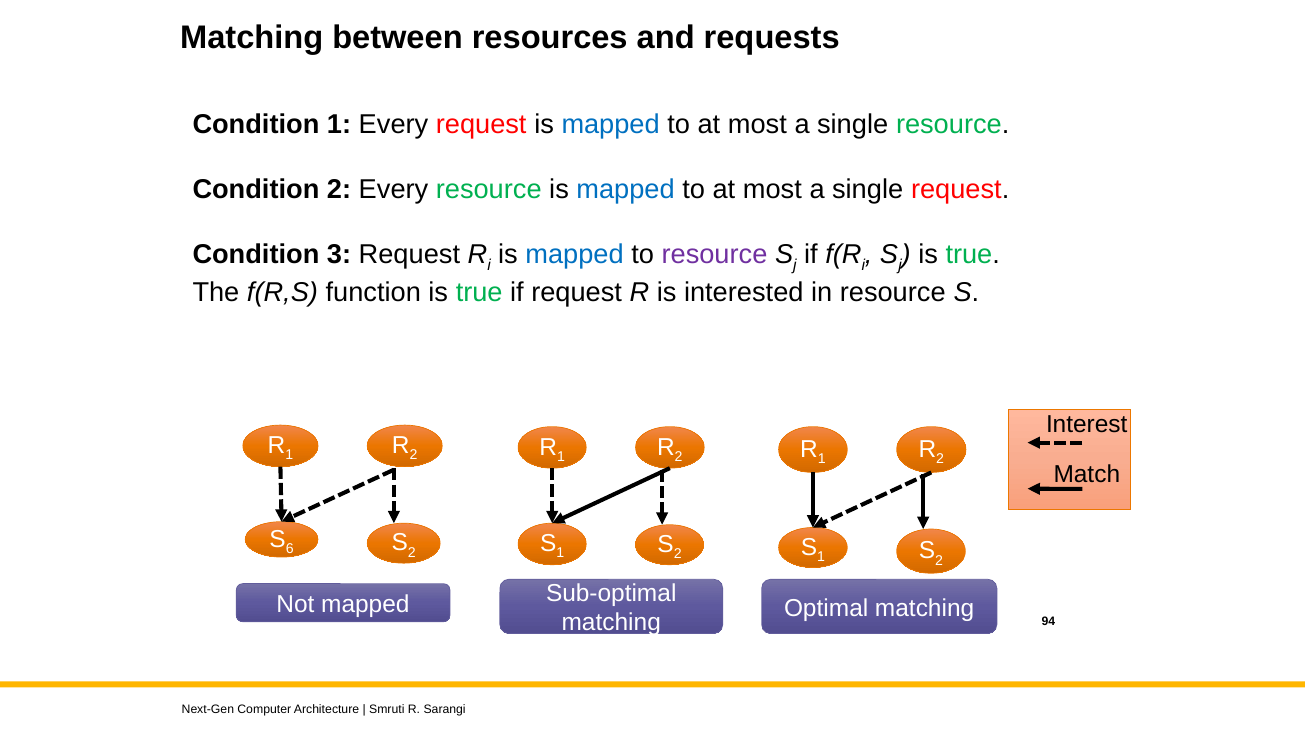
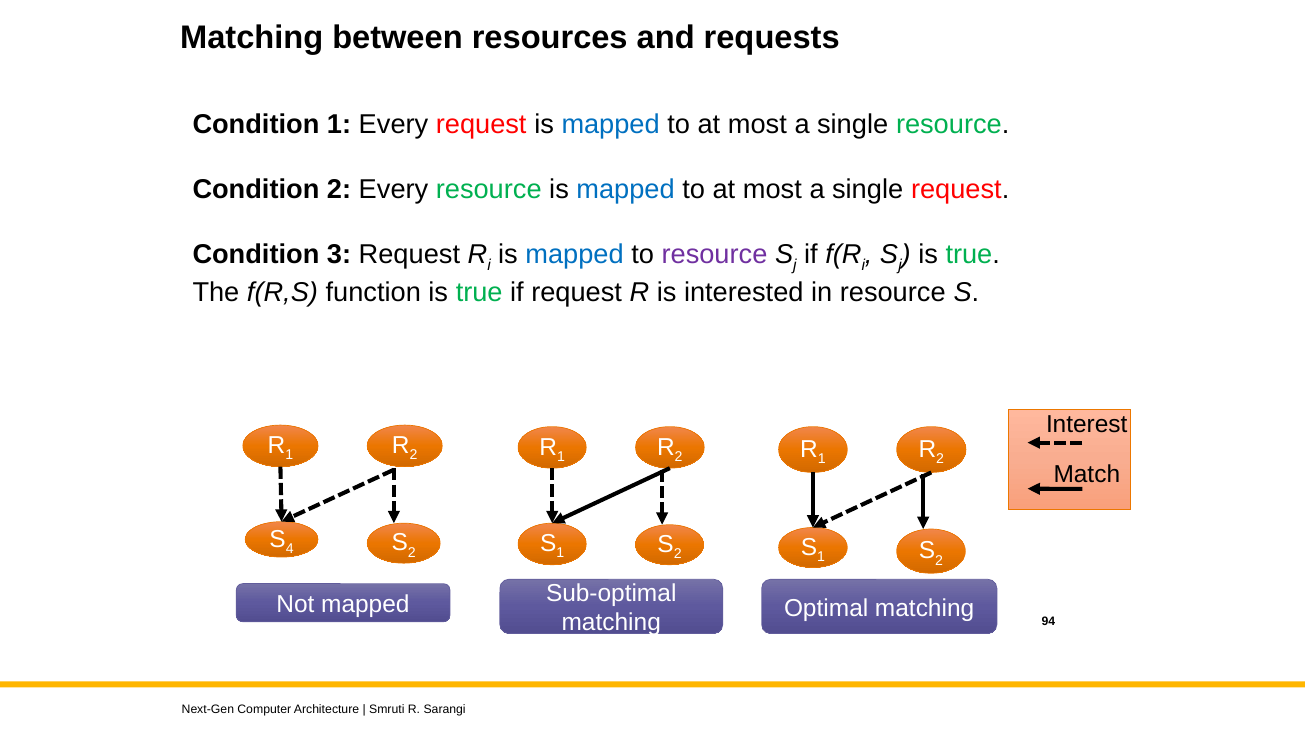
6: 6 -> 4 (290, 549)
